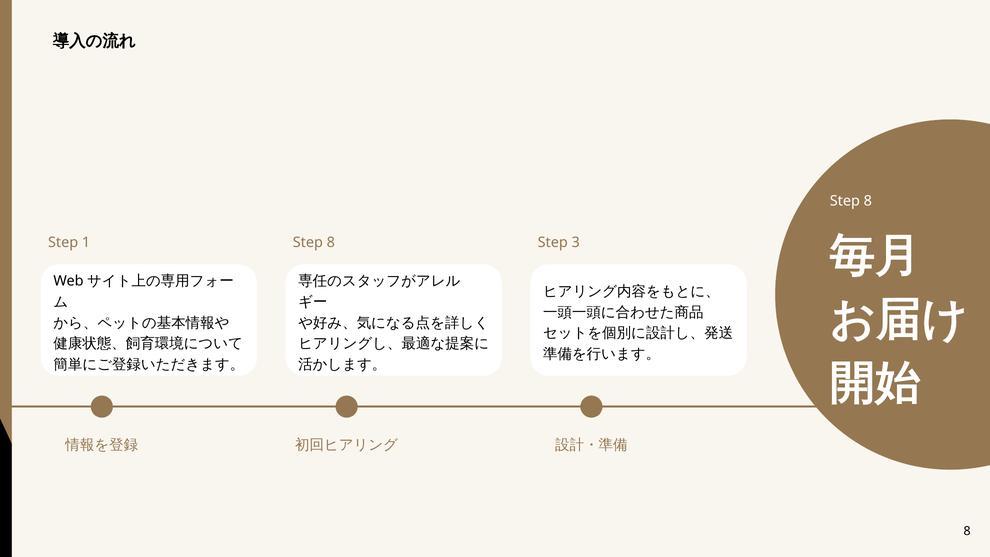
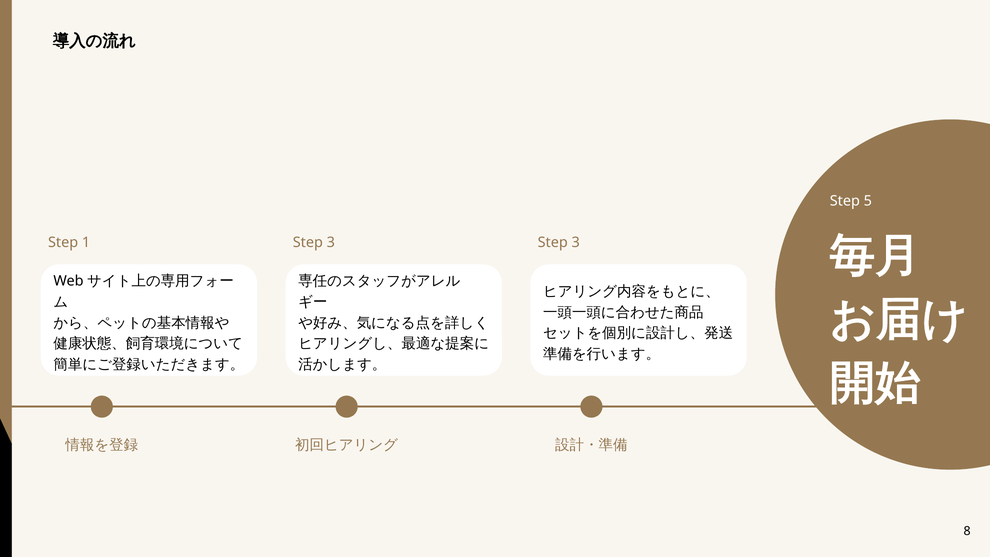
8: 8 -> 5 (868, 201)
1 Step 8: 8 -> 3 (331, 242)
